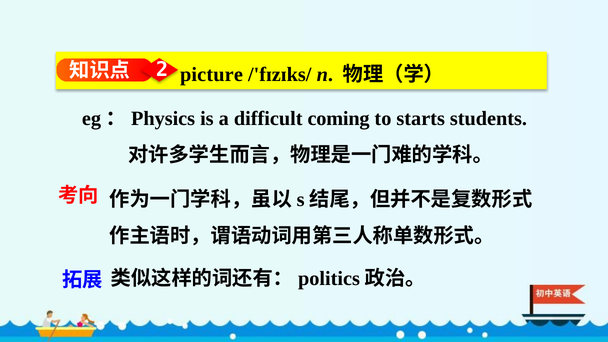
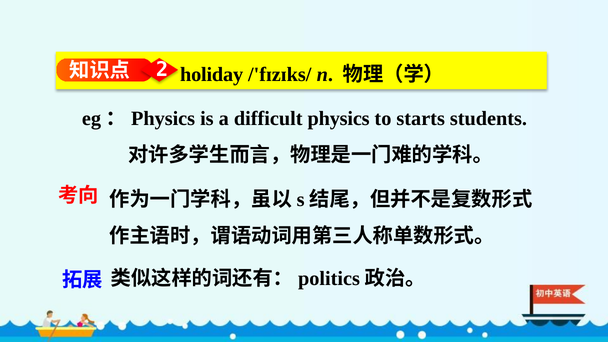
picture: picture -> holiday (212, 75)
coming: coming -> physics (339, 119)
